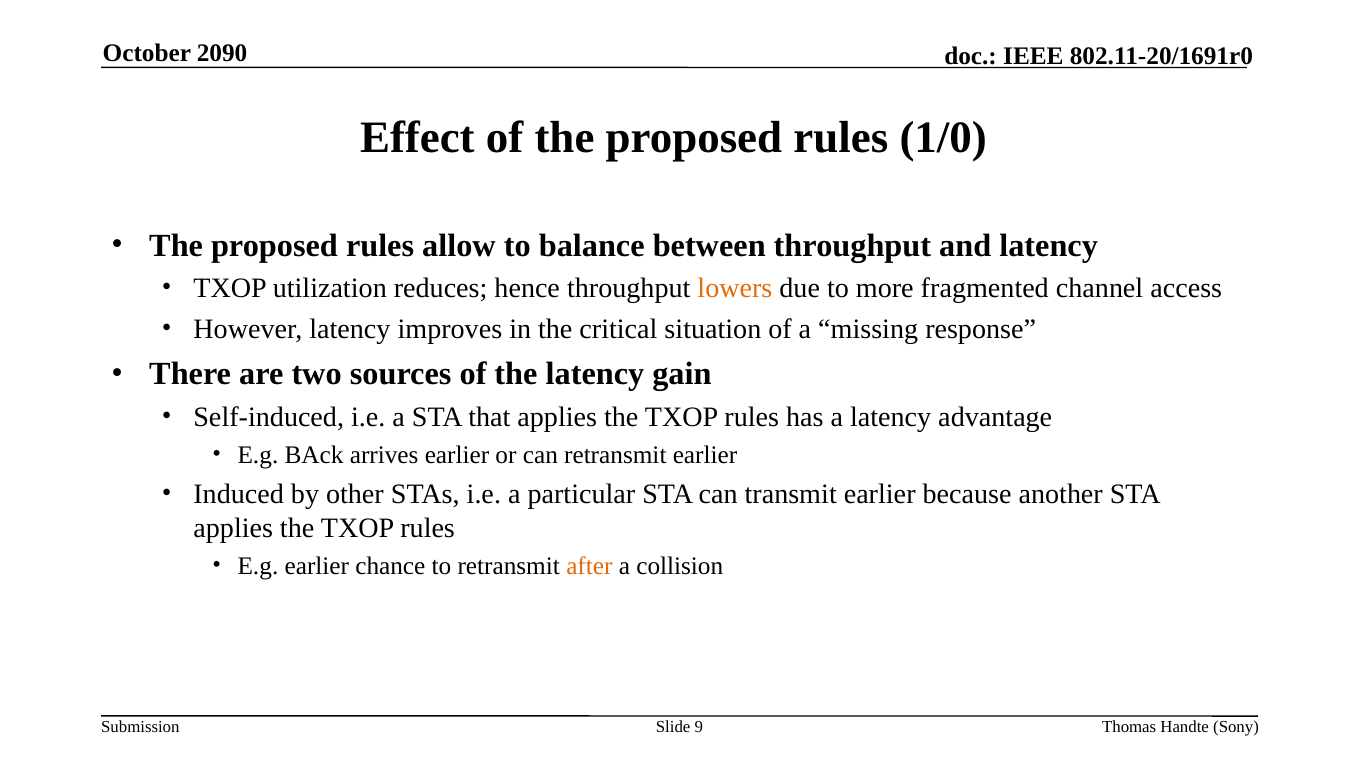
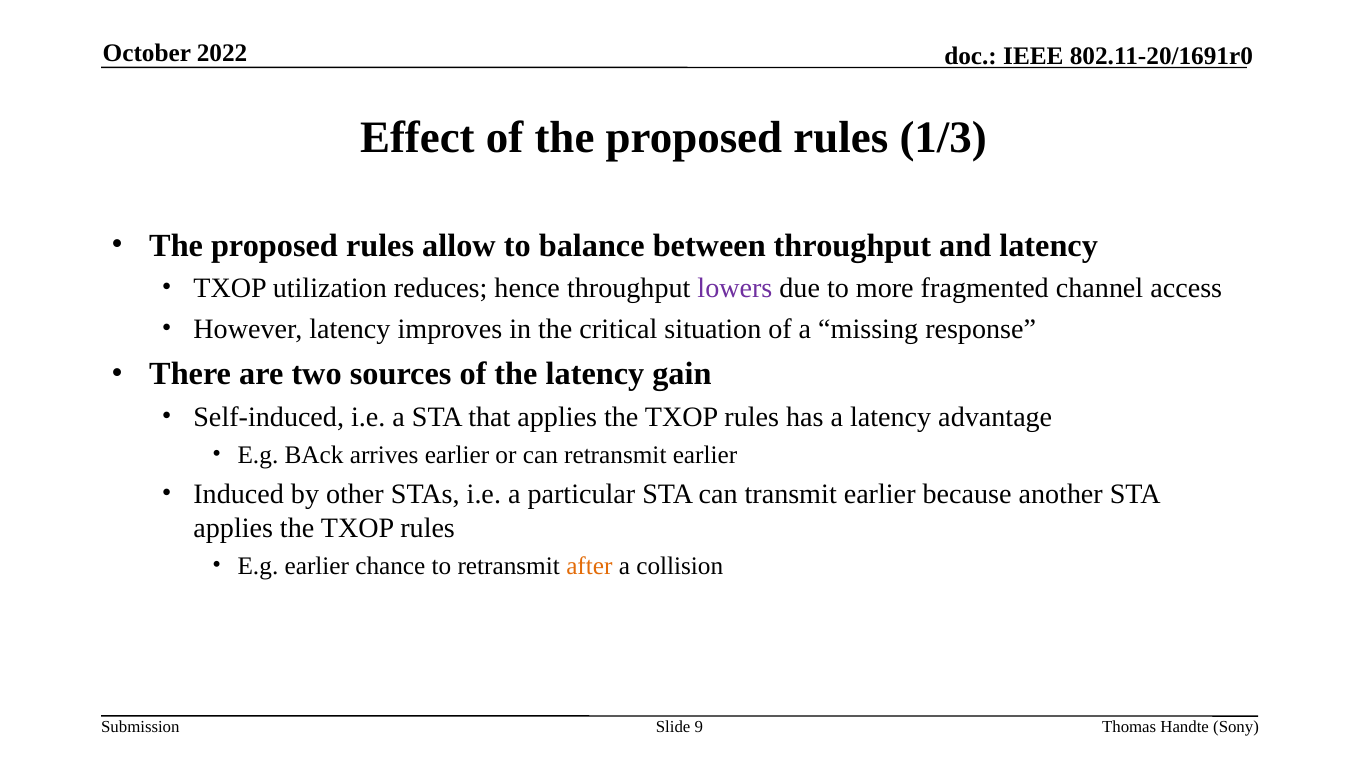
2090: 2090 -> 2022 (222, 54)
1/0: 1/0 -> 1/3 (943, 138)
lowers colour: orange -> purple (735, 289)
